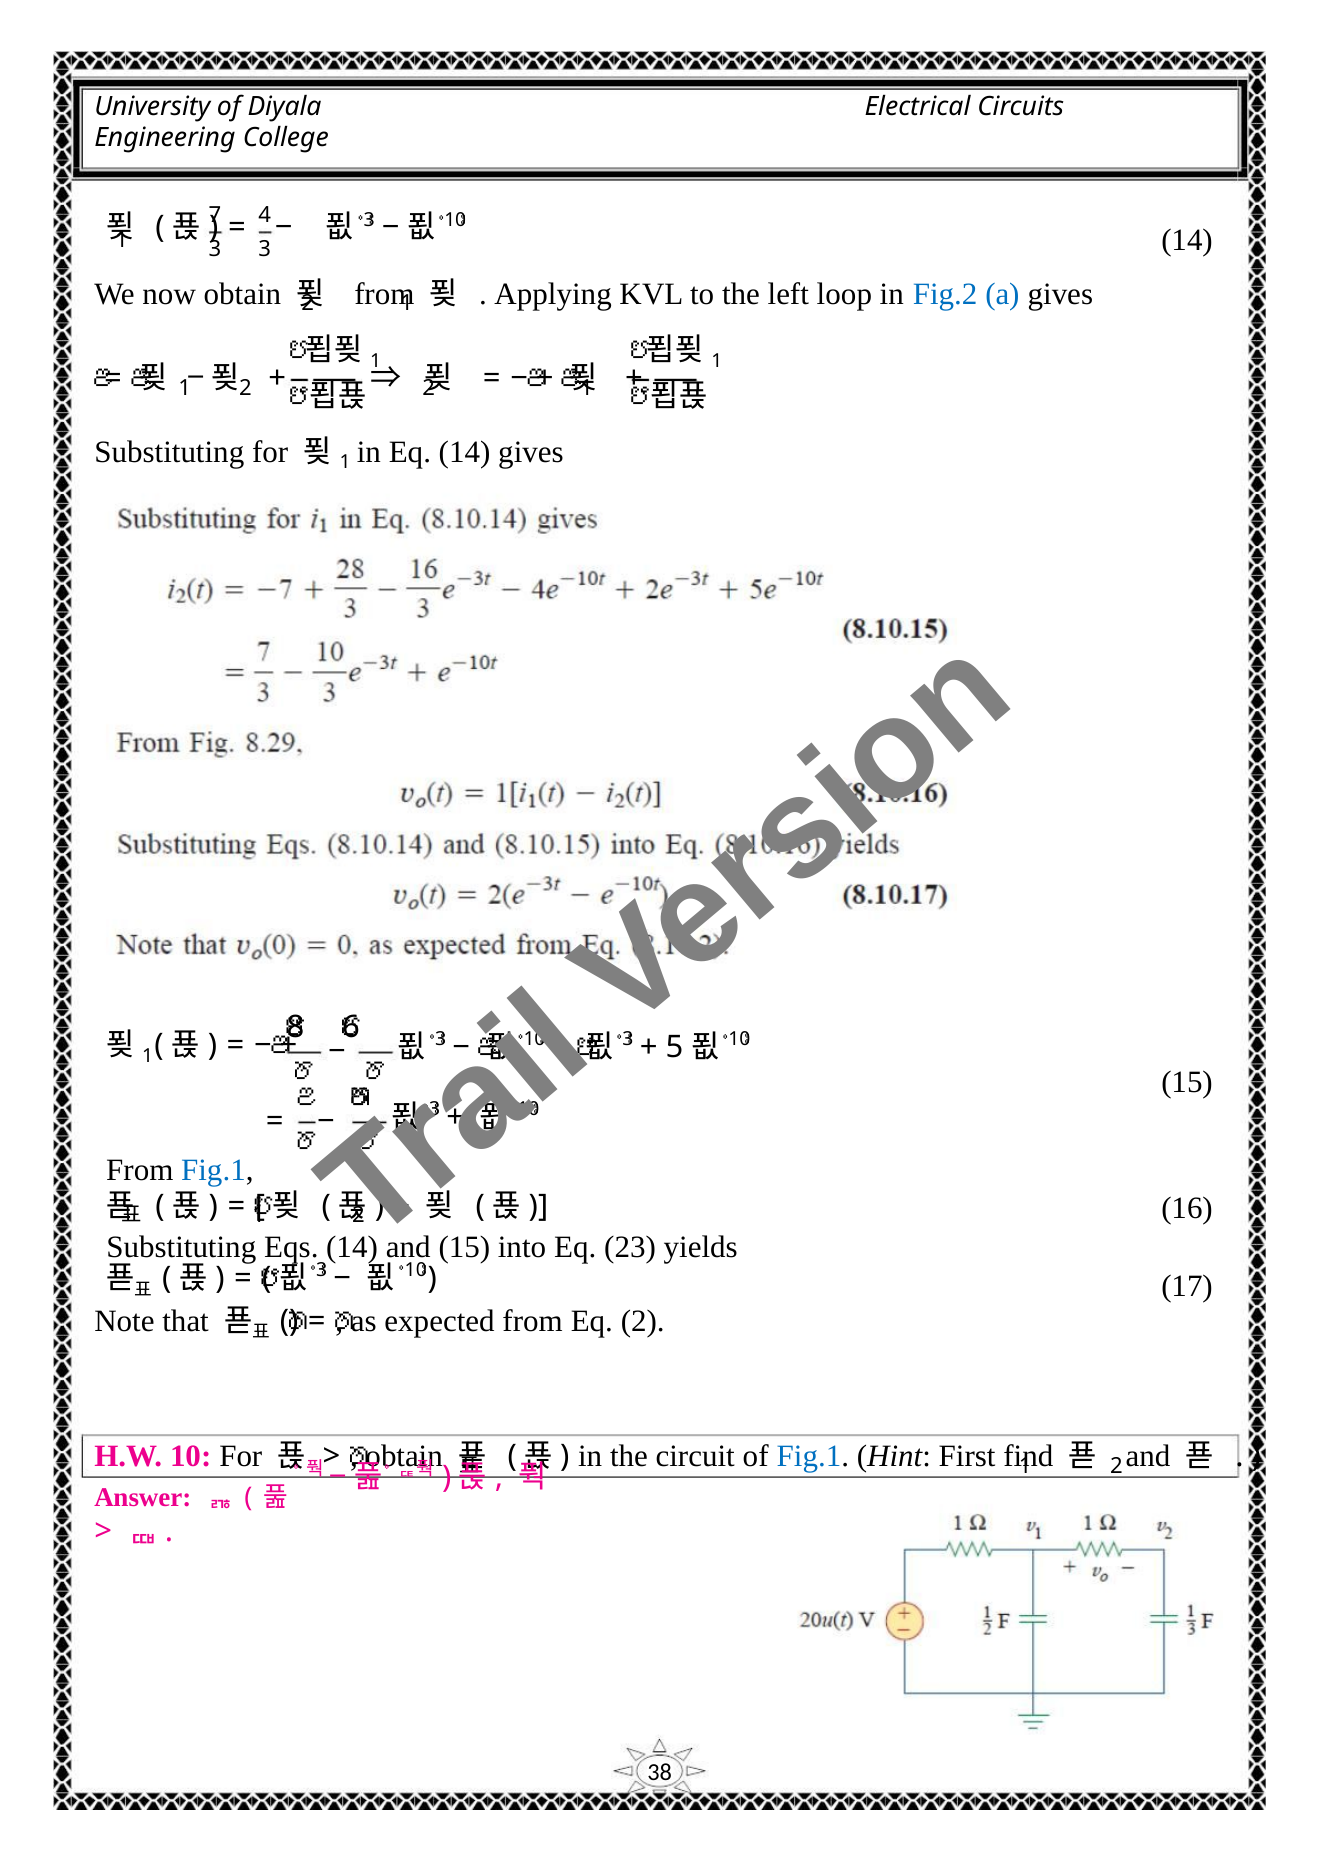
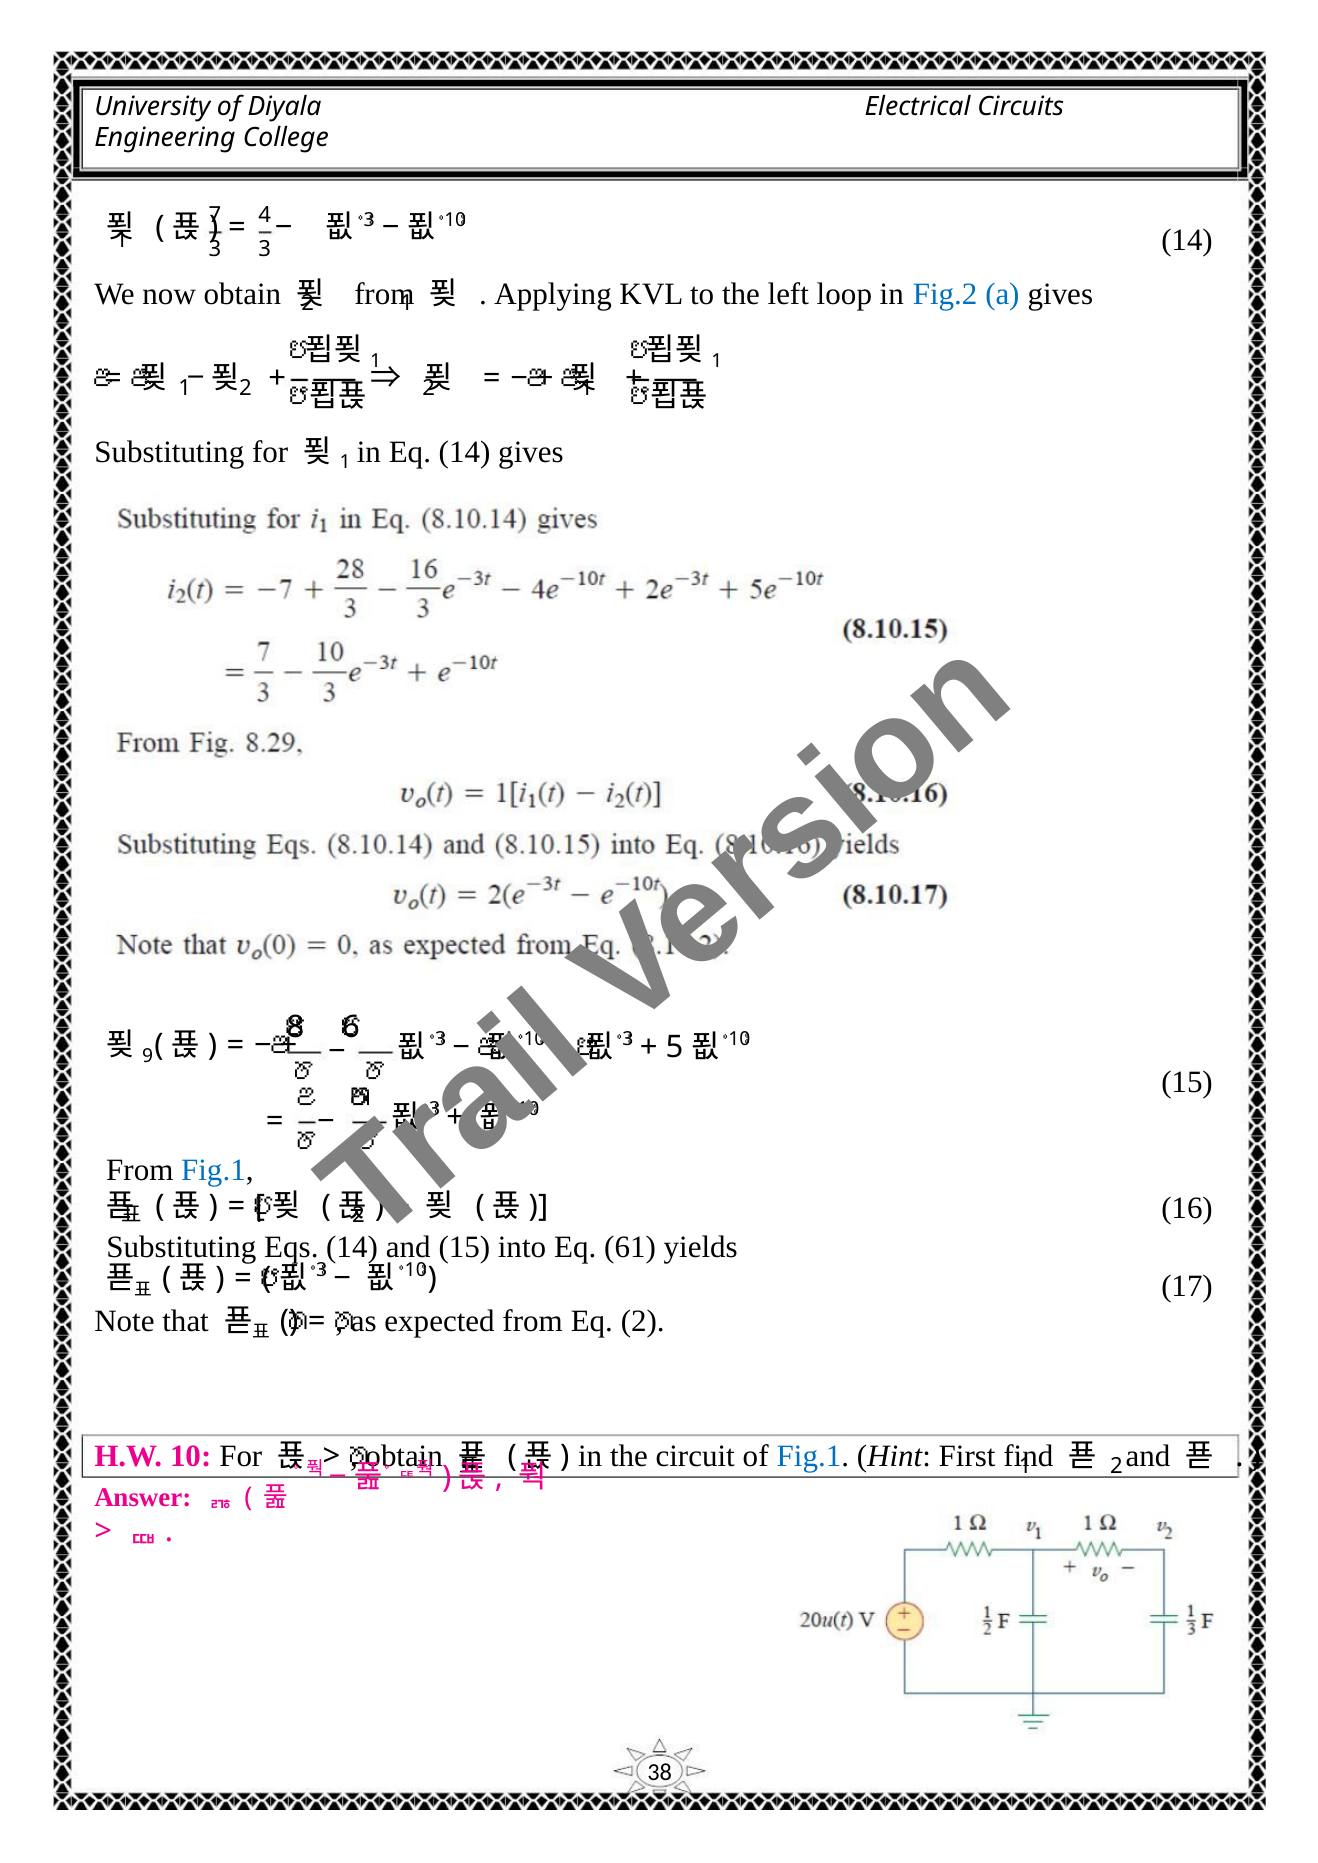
1: 1 -> 9 (148, 1056)
23: 23 -> 61 (630, 1247)
